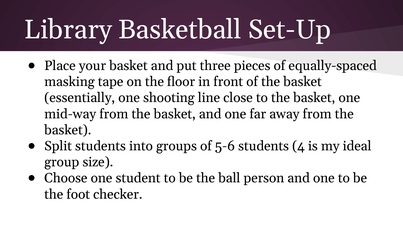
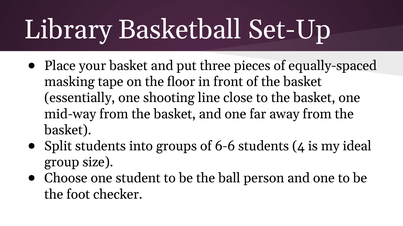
5-6: 5-6 -> 6-6 (225, 147)
